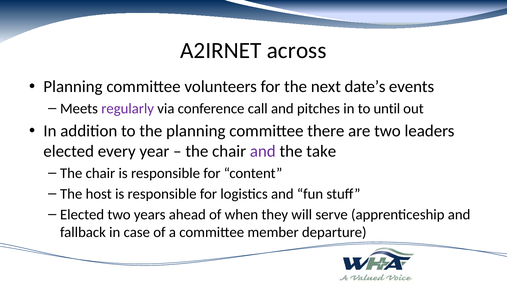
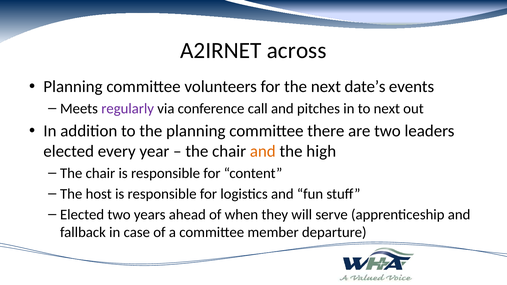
to until: until -> next (387, 109)
and colour: purple -> orange (263, 151)
take: take -> high (321, 151)
